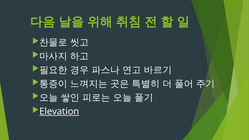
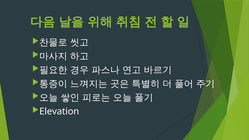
Elevation underline: present -> none (59, 111)
